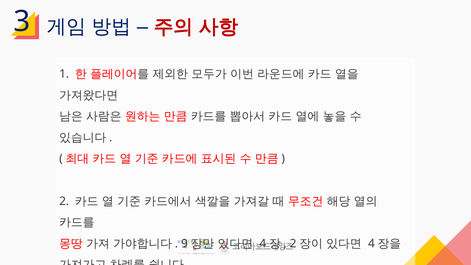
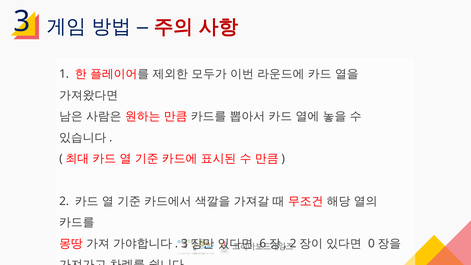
9: 9 -> 3 (184, 243)
4: 4 -> 6 (263, 243)
4: 4 -> 0 (371, 243)
